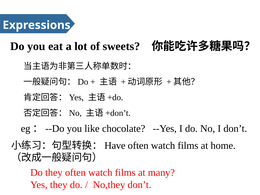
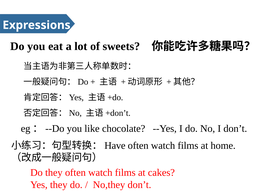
many: many -> cakes (161, 173)
